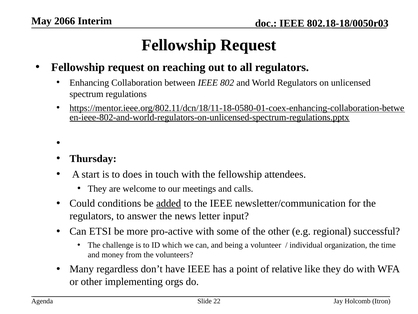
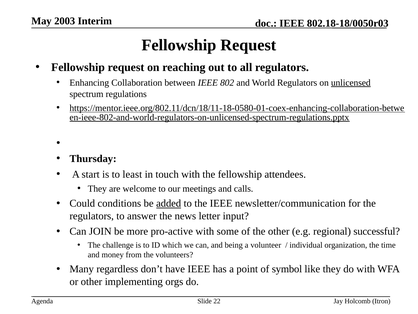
2066: 2066 -> 2003 (65, 21)
unlicensed underline: none -> present (351, 83)
does: does -> least (132, 174)
ETSI: ETSI -> JOIN (100, 231)
relative: relative -> symbol (287, 269)
